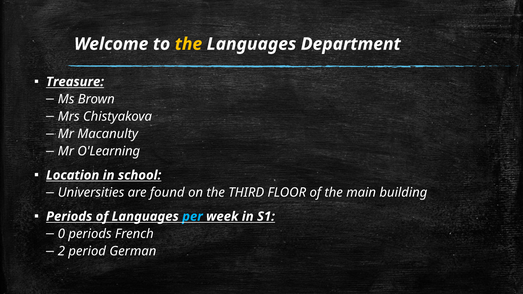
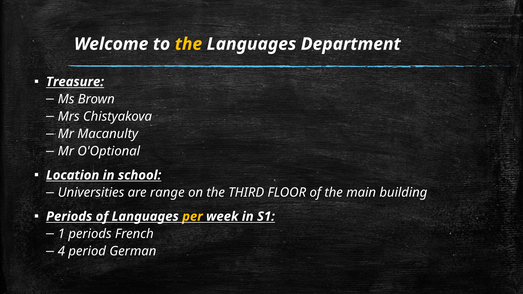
O'Learning: O'Learning -> O'Optional (109, 151)
found: found -> range (167, 193)
per colour: light blue -> yellow (192, 217)
0: 0 -> 1 (61, 234)
2: 2 -> 4 (61, 251)
